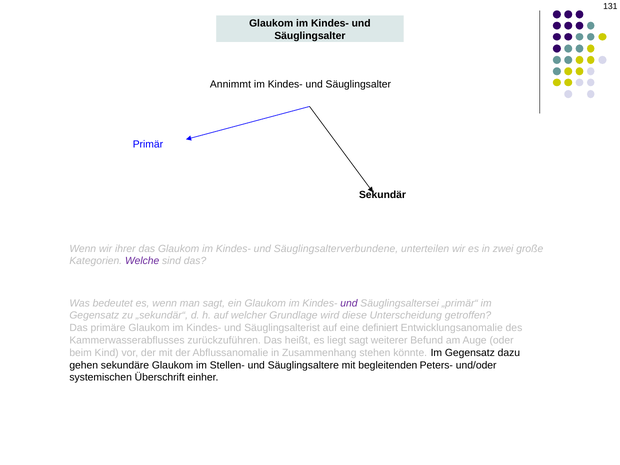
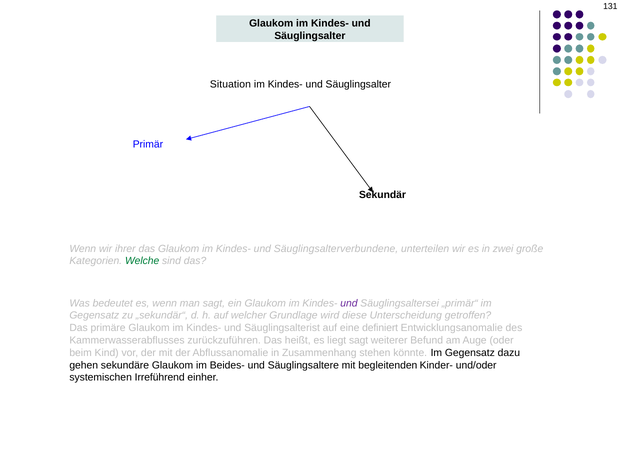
Annimmt: Annimmt -> Situation (230, 84)
Welche colour: purple -> green (142, 261)
Stellen-: Stellen- -> Beides- (227, 365)
Peters-: Peters- -> Kinder- (436, 365)
Überschrift: Überschrift -> Irreführend (160, 378)
